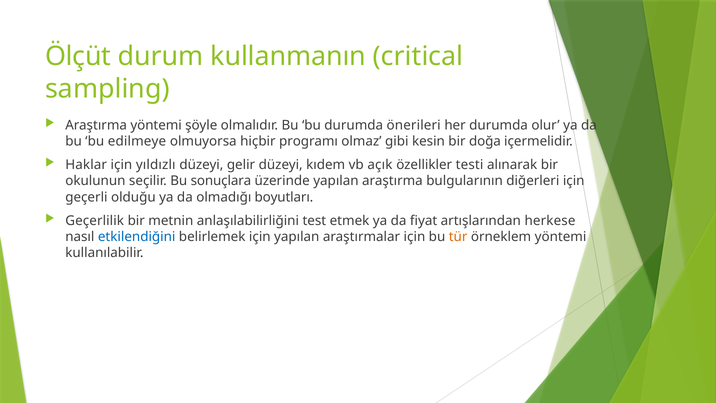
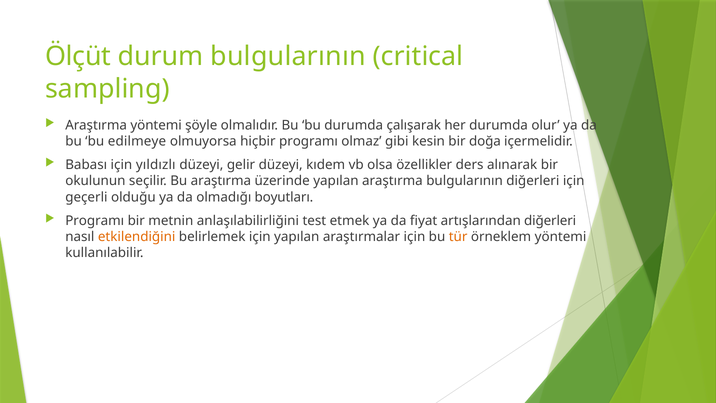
durum kullanmanın: kullanmanın -> bulgularının (288, 56)
önerileri: önerileri -> çalışarak (414, 125)
Haklar: Haklar -> Babası (86, 165)
açık: açık -> olsa (380, 165)
testi: testi -> ders (470, 165)
Bu sonuçlara: sonuçlara -> araştırma (221, 181)
Geçerlilik: Geçerlilik -> Programı (95, 221)
artışlarından herkese: herkese -> diğerleri (550, 221)
etkilendiğini colour: blue -> orange (137, 237)
